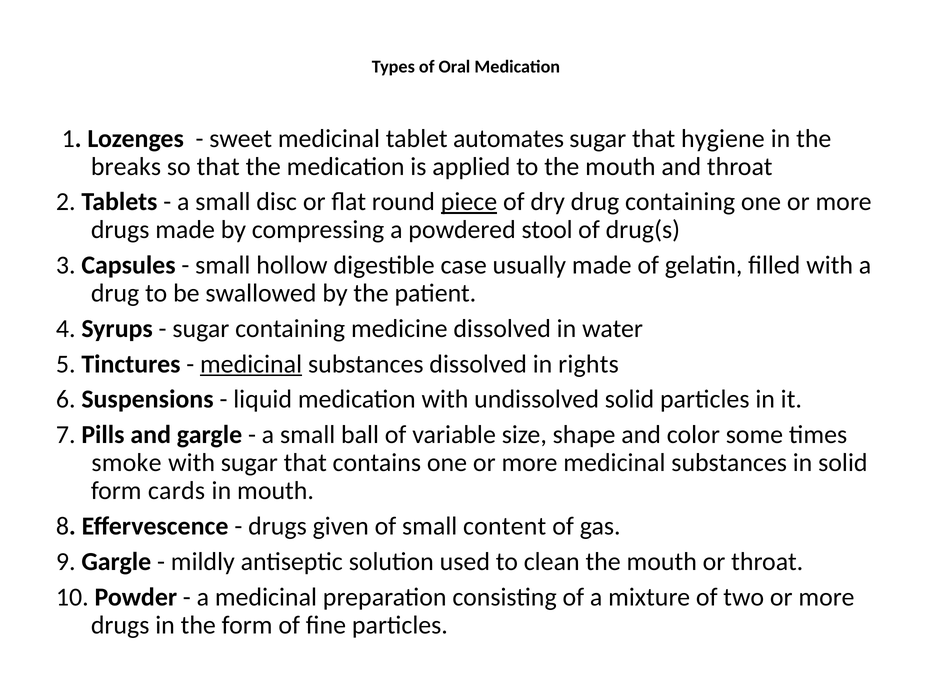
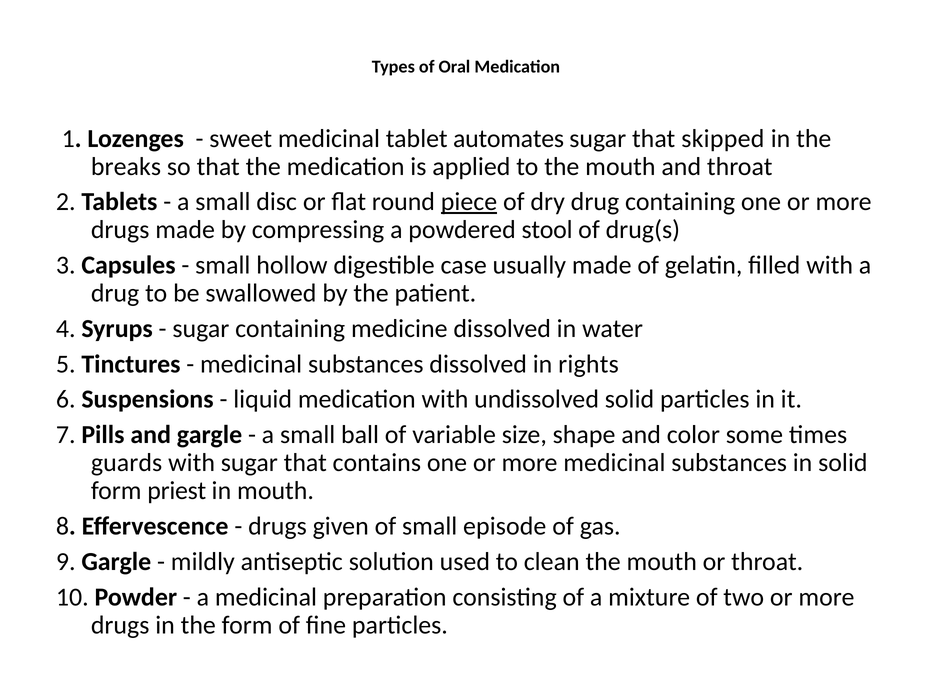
hygiene: hygiene -> skipped (723, 139)
medicinal underline: present -> none (251, 364)
smoke: smoke -> guards (127, 463)
cards: cards -> priest (177, 491)
content: content -> episode (505, 526)
